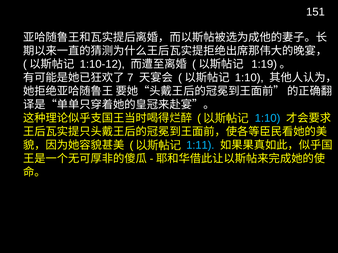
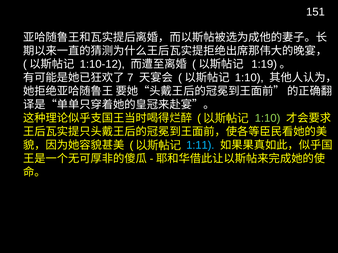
1:10 colour: light blue -> light green (268, 118)
